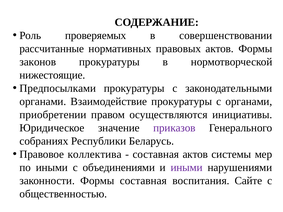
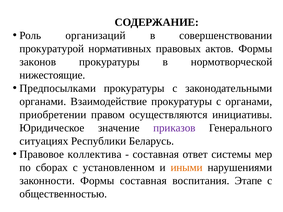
проверяемых: проверяемых -> организаций (96, 36)
рассчитанные: рассчитанные -> прокуратурой (52, 49)
собраниях: собраниях -> ситуациях (44, 141)
составная актов: актов -> ответ (195, 154)
по иными: иными -> сборах (52, 168)
объединениями: объединениями -> установленном (119, 168)
иными colour: purple -> orange (187, 168)
Сайте: Сайте -> Этапе (248, 181)
